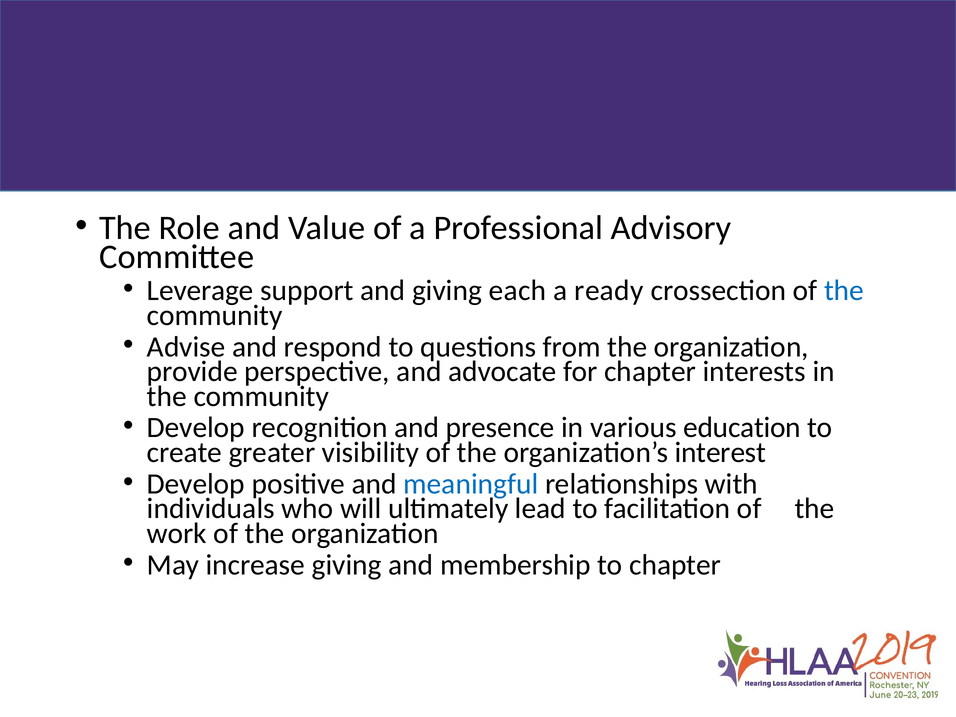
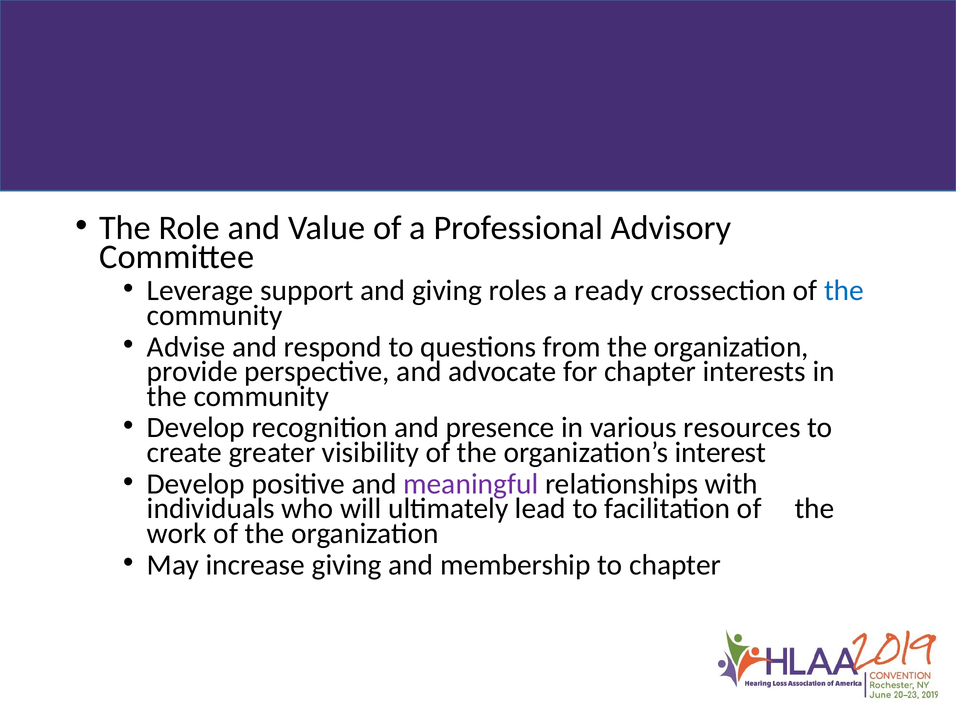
each: each -> roles (518, 291)
education: education -> resources (742, 428)
meaningful colour: blue -> purple (471, 484)
